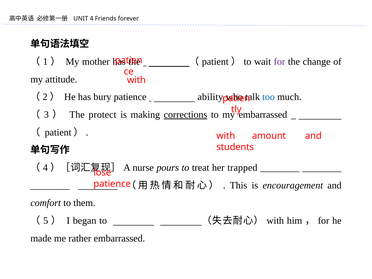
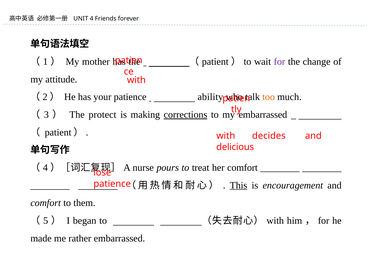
bury: bury -> your (102, 97)
too colour: blue -> orange (269, 97)
amount: amount -> decides (269, 136)
students: students -> delicious (235, 147)
her trapped: trapped -> comfort (243, 168)
This underline: none -> present (239, 185)
